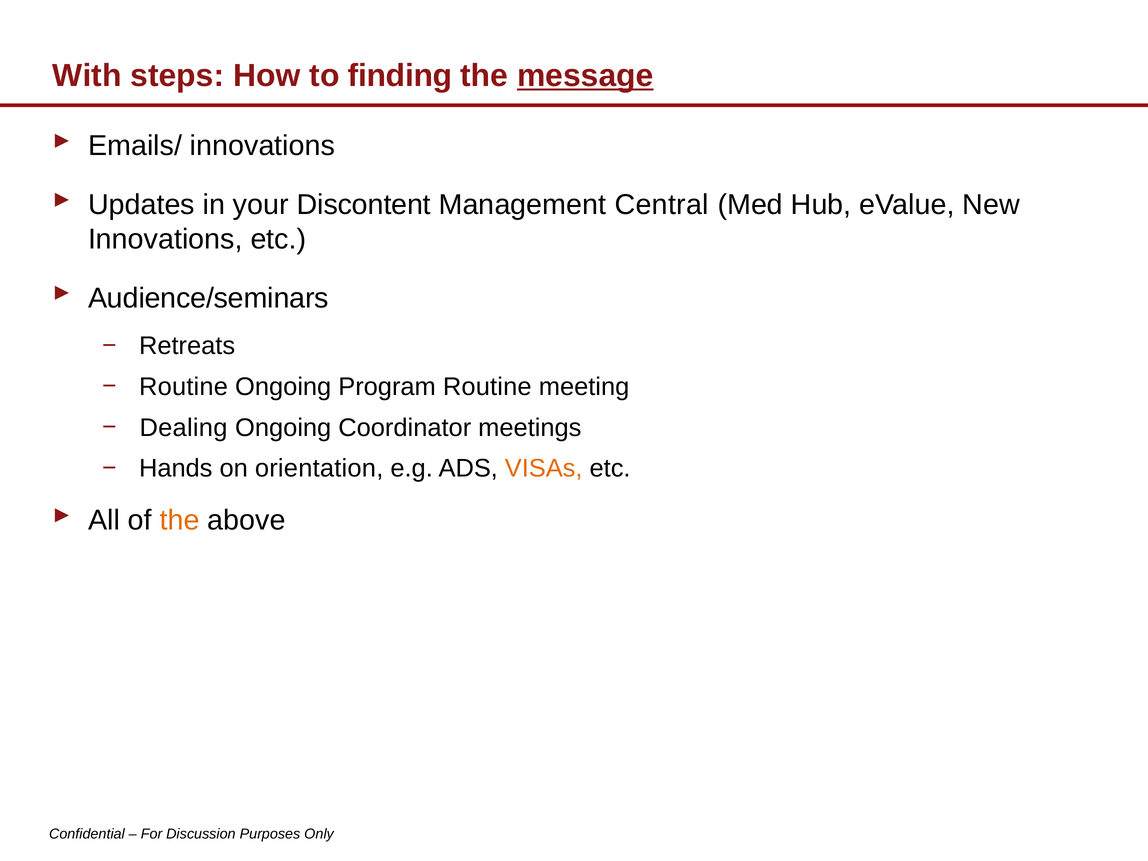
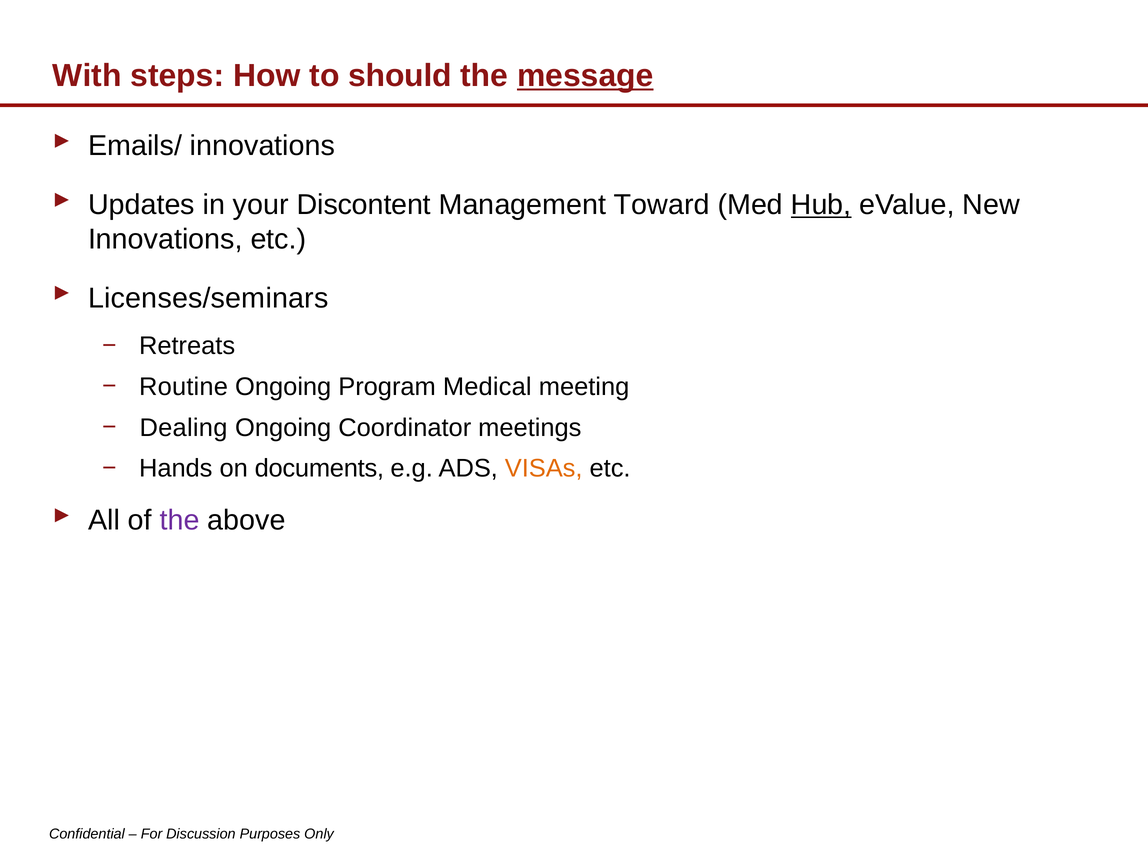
finding: finding -> should (400, 76)
Central: Central -> Toward (662, 205)
Hub underline: none -> present (821, 205)
Audience/seminars: Audience/seminars -> Licenses/seminars (208, 298)
Program Routine: Routine -> Medical (487, 387)
orientation: orientation -> documents (319, 469)
the colour: orange -> purple (180, 520)
